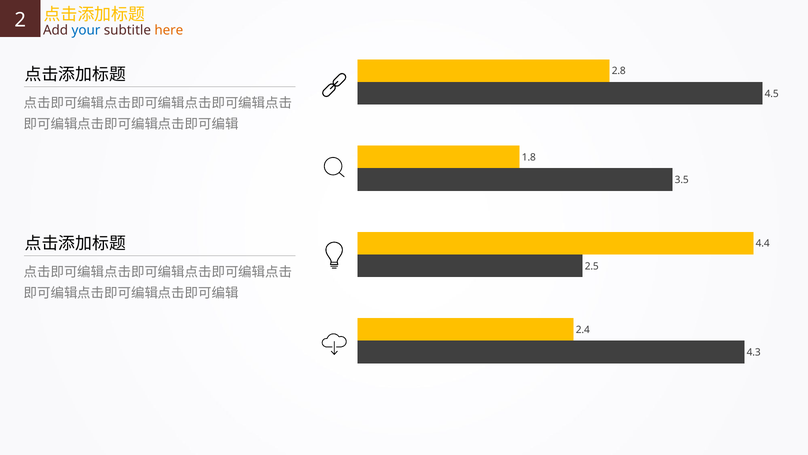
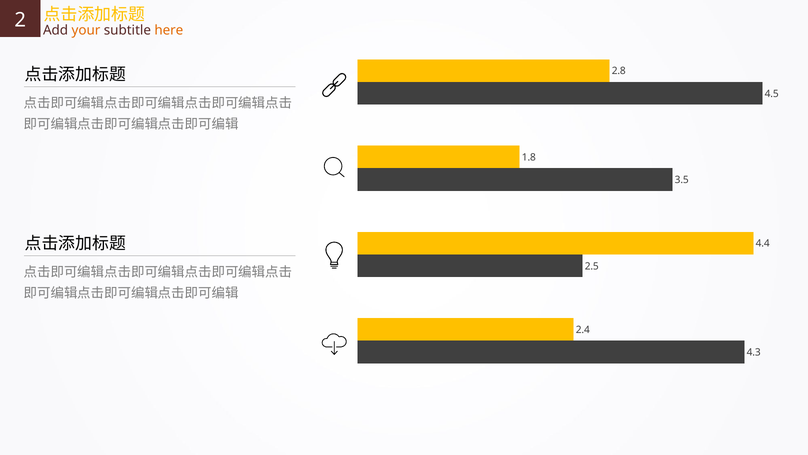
your colour: blue -> orange (86, 30)
